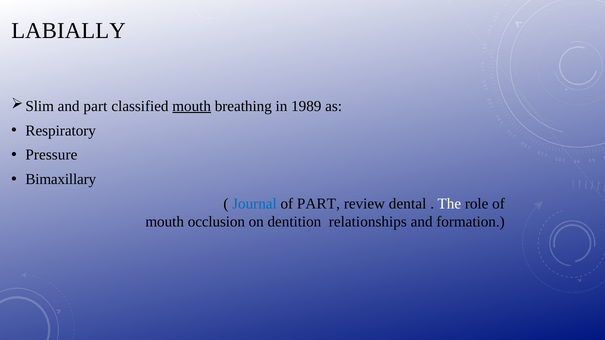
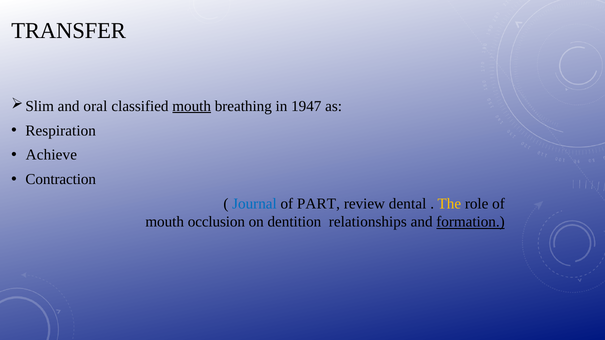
LABIALLY: LABIALLY -> TRANSFER (69, 31)
and part: part -> oral (95, 106)
1989: 1989 -> 1947 (306, 106)
Respiratory: Respiratory -> Respiration (61, 131)
Pressure: Pressure -> Achieve (51, 155)
Bimaxillary: Bimaxillary -> Contraction (61, 180)
The colour: white -> yellow (449, 204)
formation underline: none -> present (471, 222)
